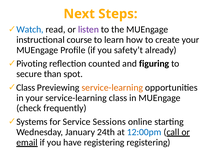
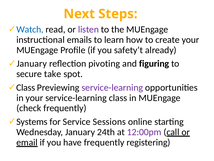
course: course -> emails (79, 40)
Pivoting: Pivoting -> January (32, 63)
counted: counted -> pivoting (104, 63)
than: than -> take (53, 74)
service-learning colour: orange -> purple (112, 87)
12:00pm colour: blue -> purple (144, 132)
have registering: registering -> frequently (104, 142)
